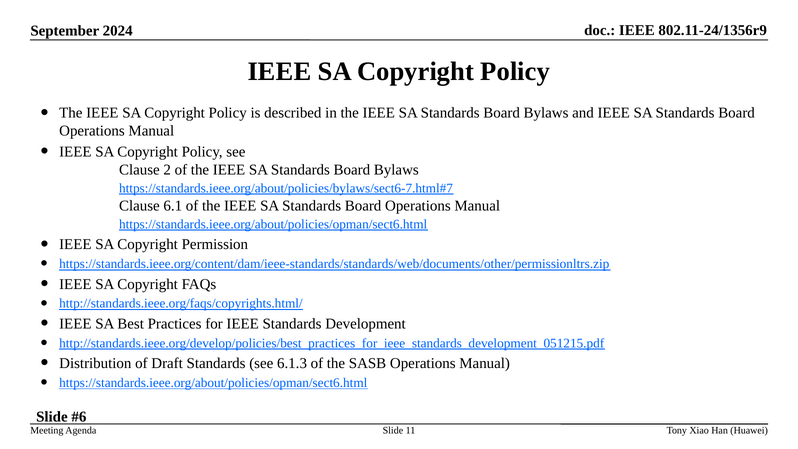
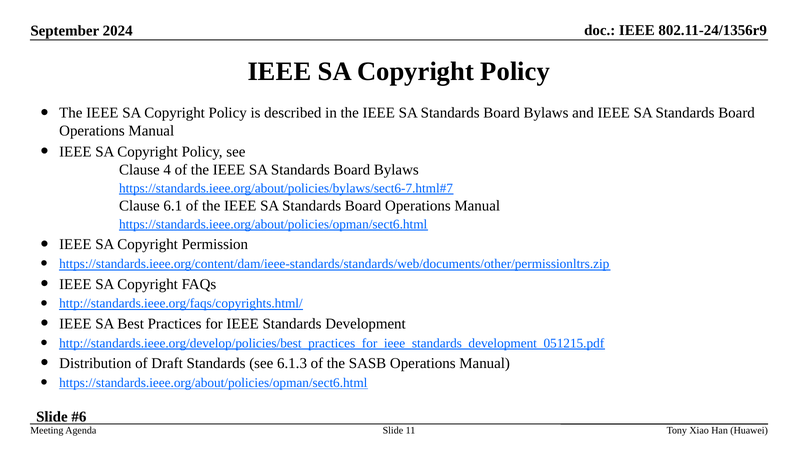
2: 2 -> 4 (167, 170)
